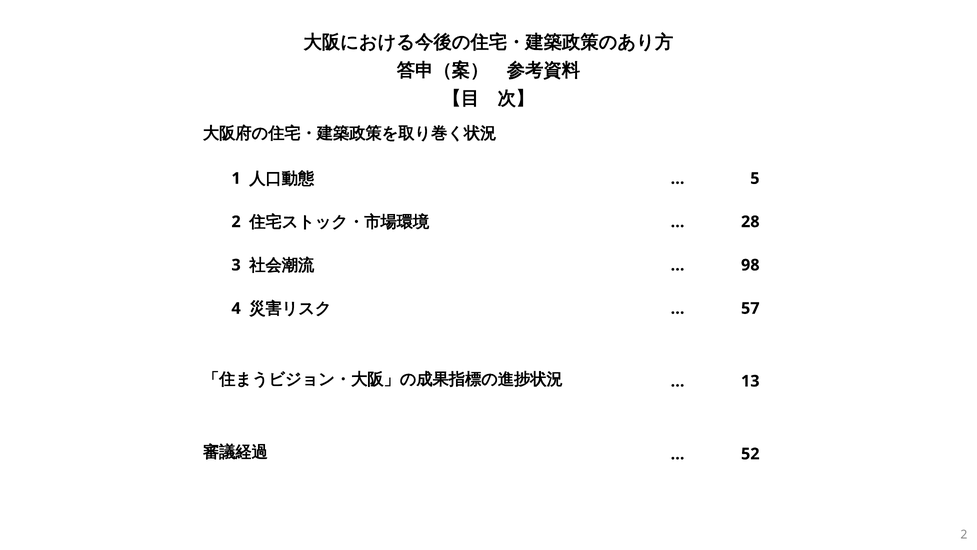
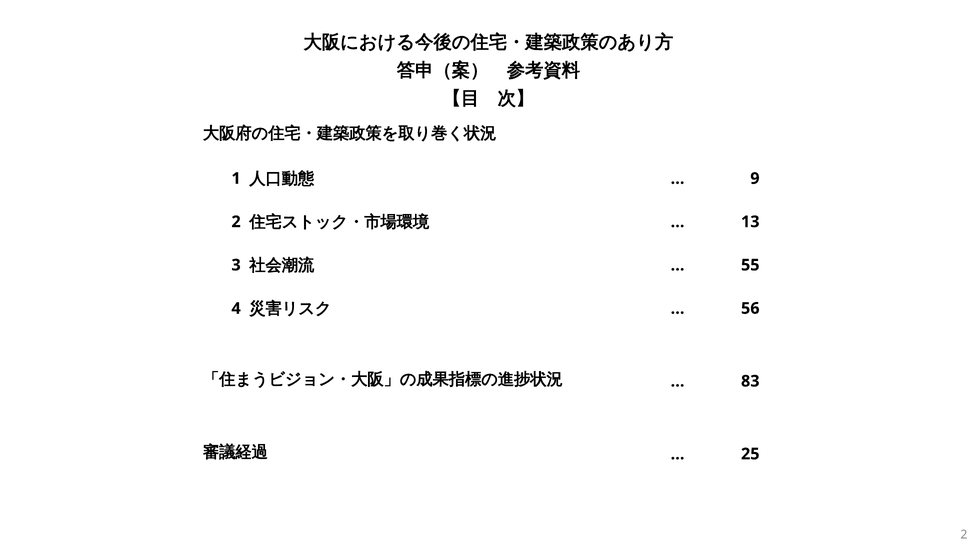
5: 5 -> 9 (755, 178)
28: 28 -> 13 (750, 222)
98: 98 -> 55 (750, 265)
57: 57 -> 56 (750, 308)
13: 13 -> 83 (750, 381)
52: 52 -> 25 (750, 454)
